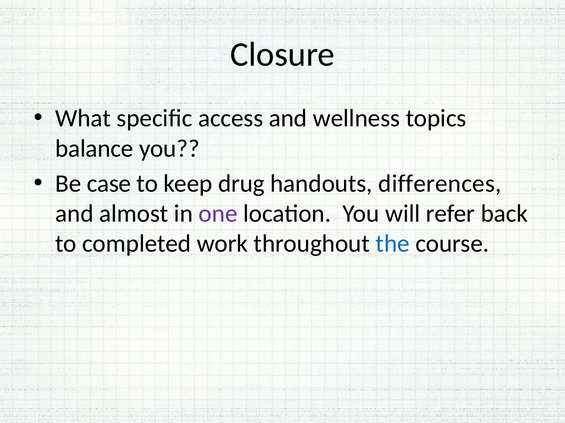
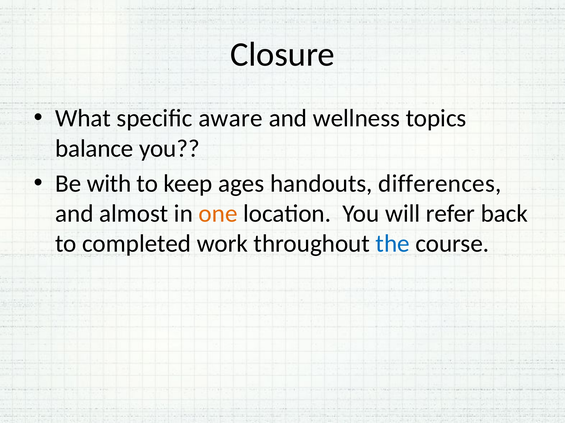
access: access -> aware (230, 119)
case: case -> with (109, 184)
drug: drug -> ages (241, 184)
one colour: purple -> orange (218, 214)
